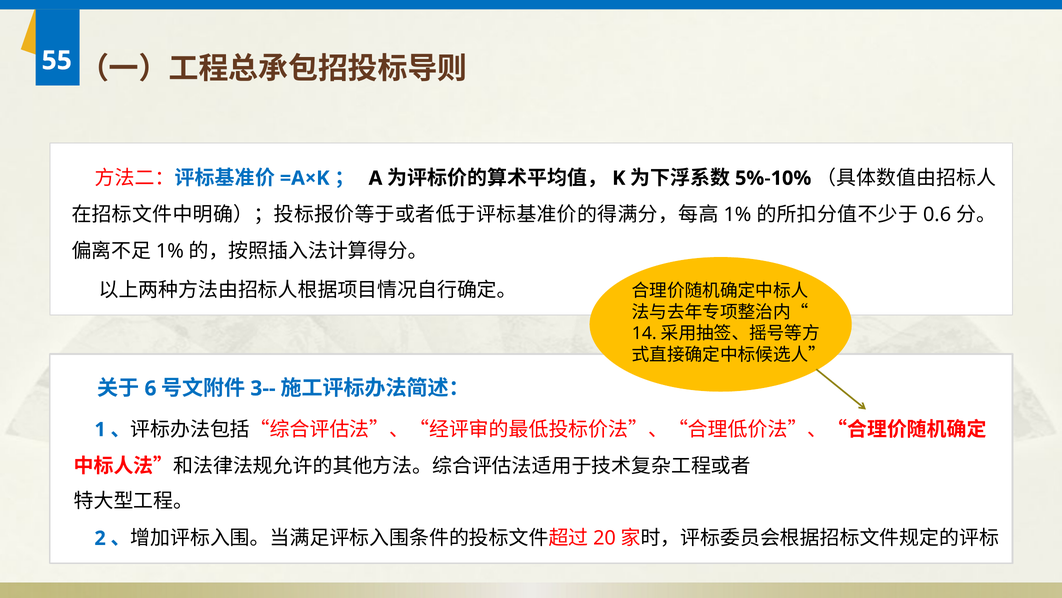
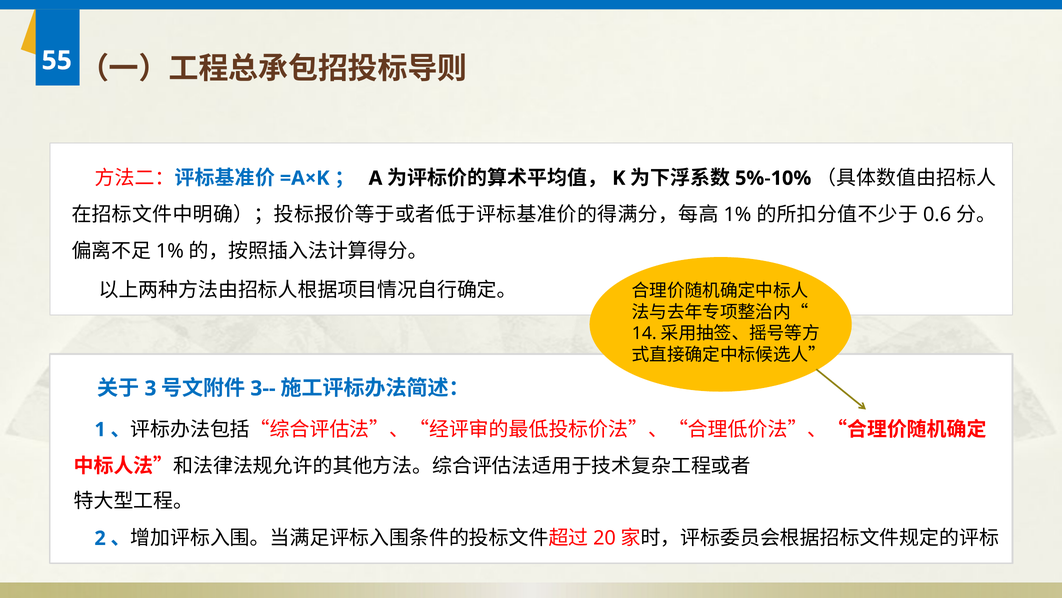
6: 6 -> 3 (150, 388)
